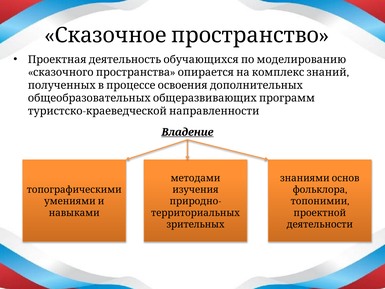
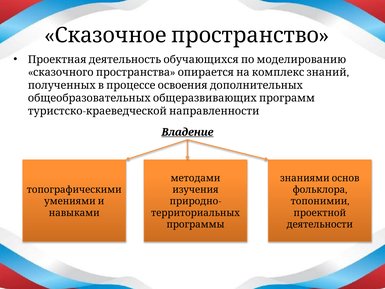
зрительных: зрительных -> программы (195, 224)
